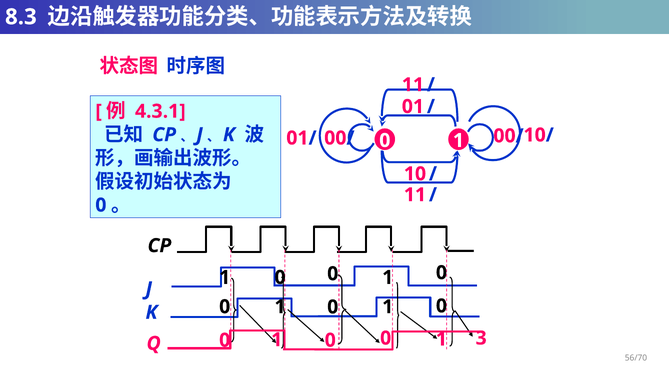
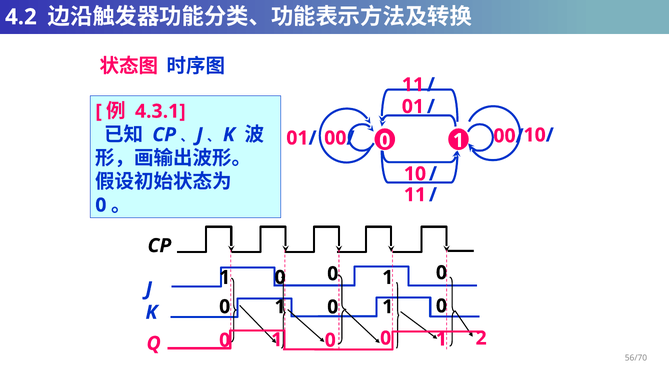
8.3: 8.3 -> 4.2 (21, 17)
3: 3 -> 2 (481, 337)
